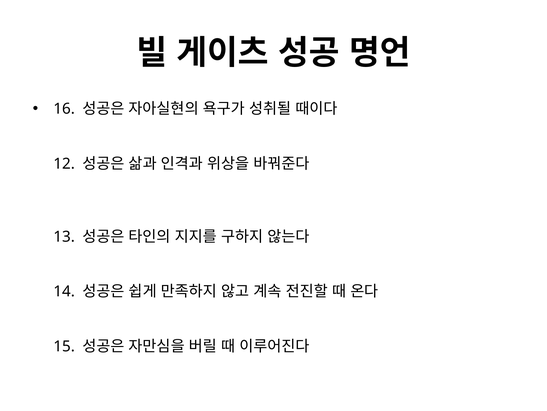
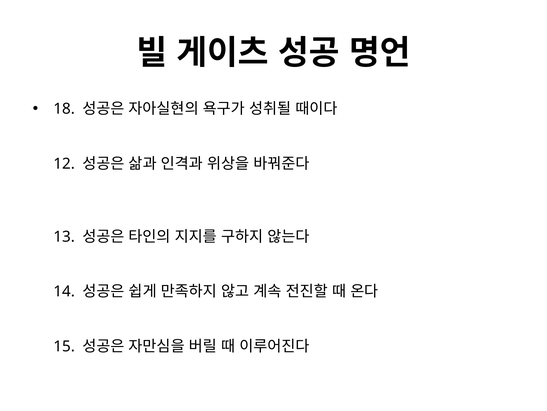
16: 16 -> 18 (64, 109)
